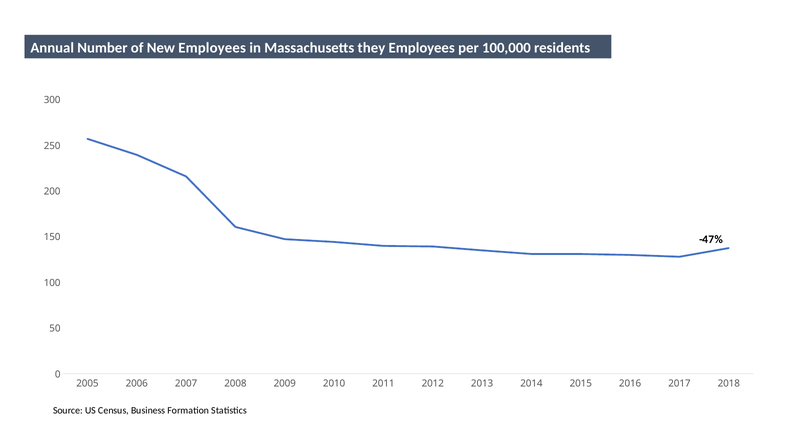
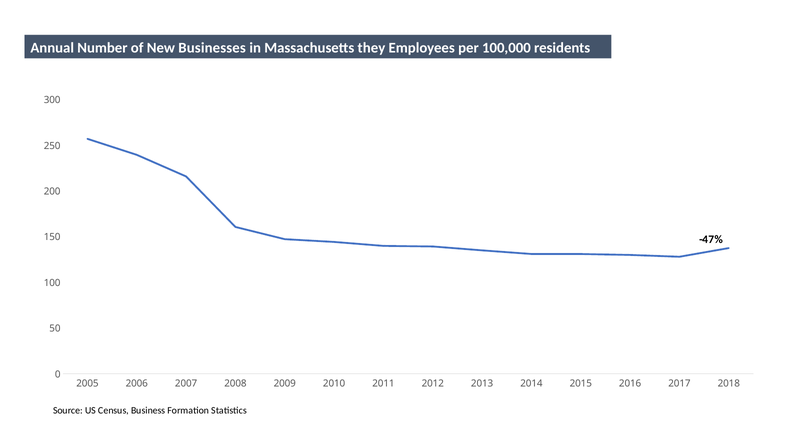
New Employees: Employees -> Businesses (212, 48)
